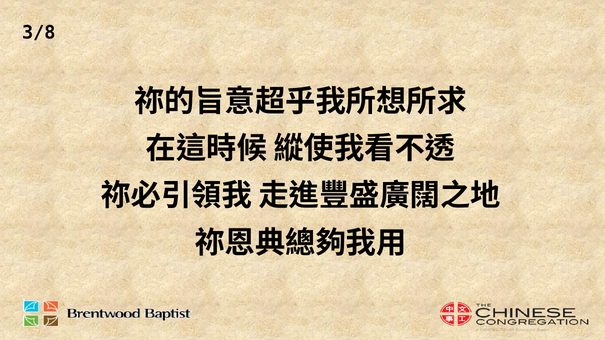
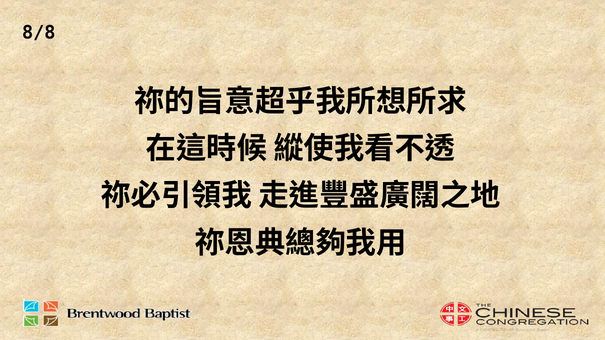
3/8: 3/8 -> 8/8 (39, 33)
